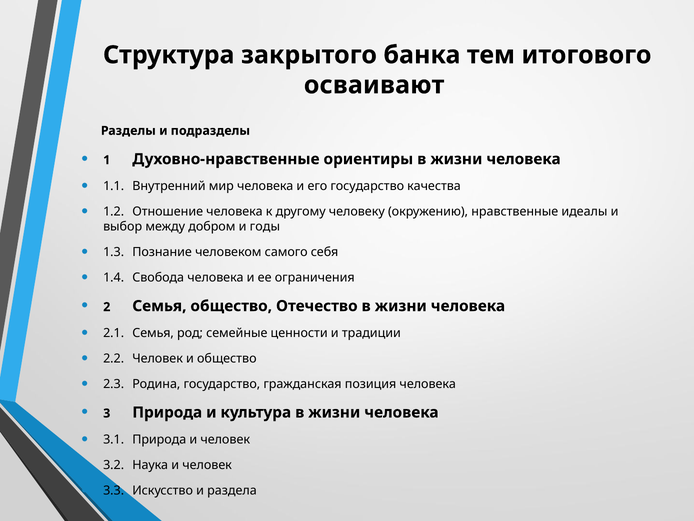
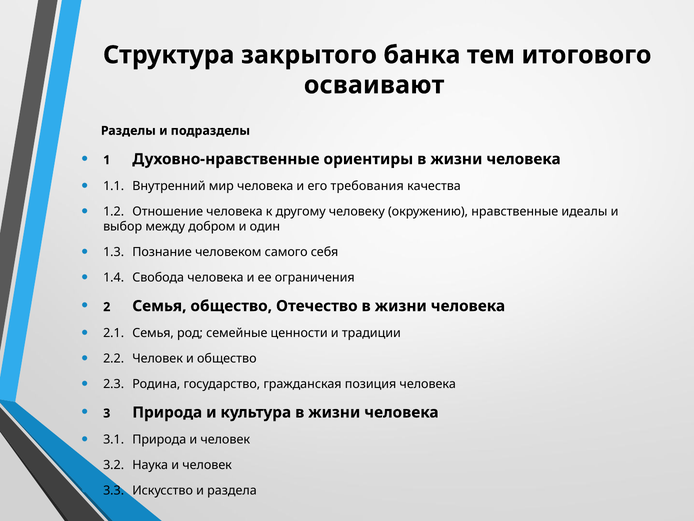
его государство: государство -> требования (367, 186)
годы: годы -> один (265, 226)
